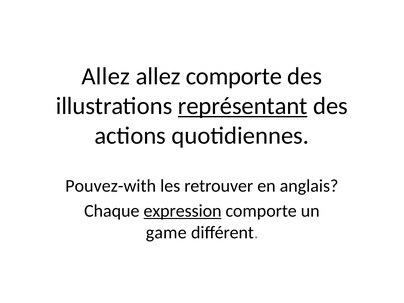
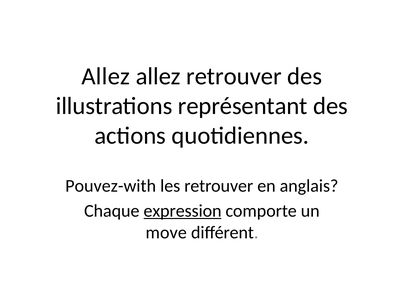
allez comporte: comporte -> retrouver (234, 76)
représentant underline: present -> none (243, 106)
game: game -> move (166, 232)
